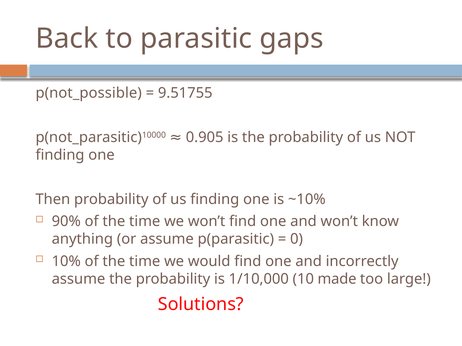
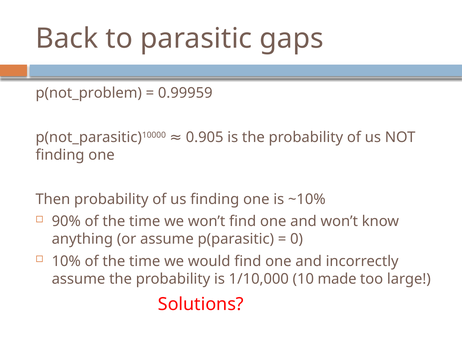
p(not_possible: p(not_possible -> p(not_problem (89, 93)
9.51755: 9.51755 -> 0.99959 (185, 93)
